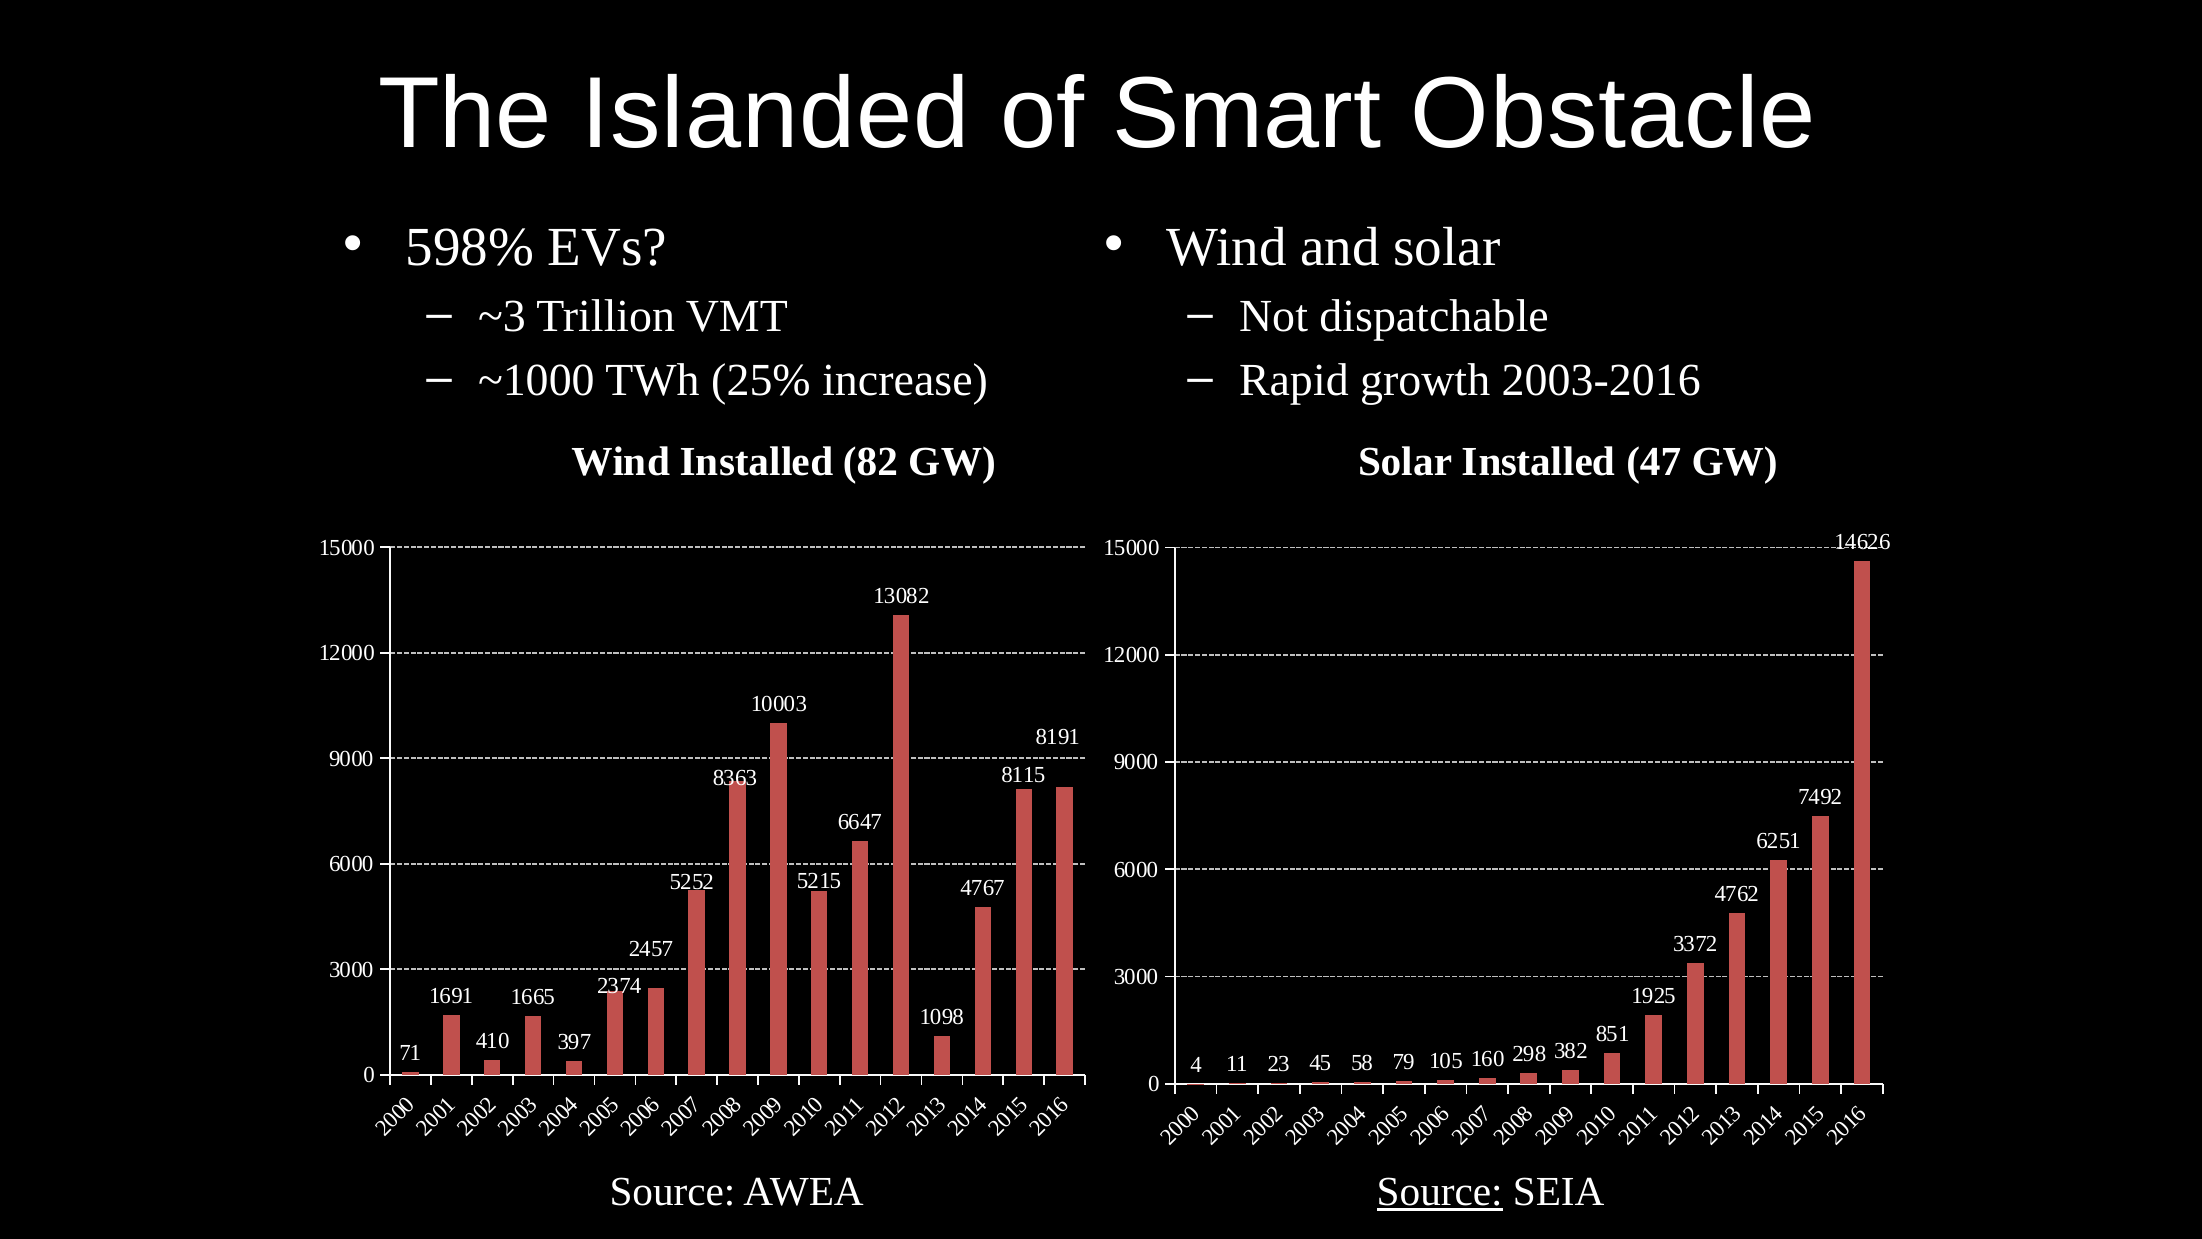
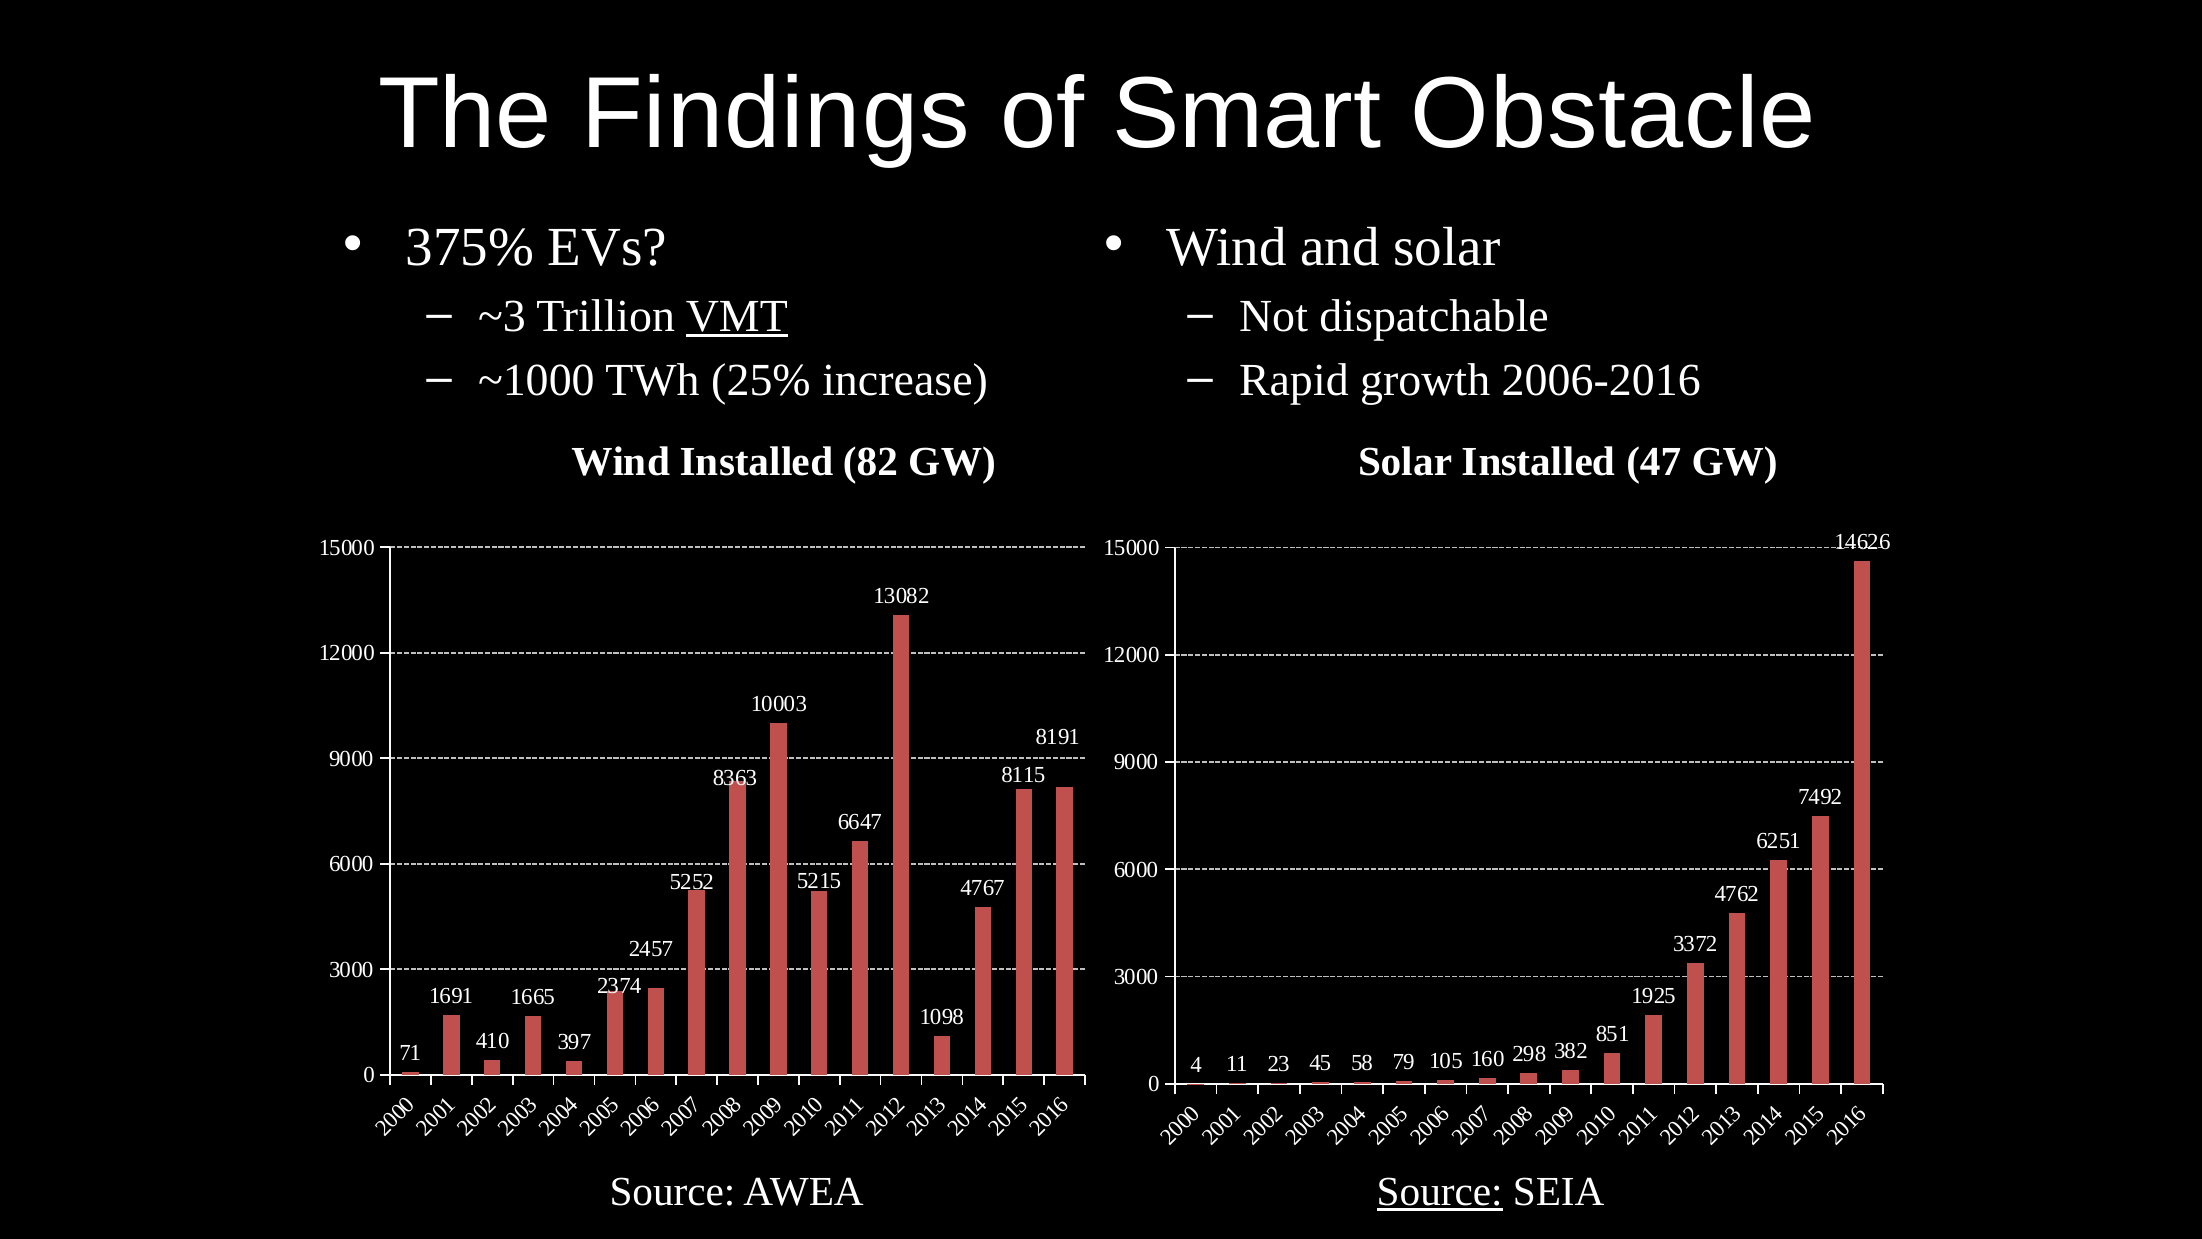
Islanded: Islanded -> Findings (776, 115)
598%: 598% -> 375% (470, 247)
VMT underline: none -> present (737, 316)
2003-2016: 2003-2016 -> 2006-2016 (1601, 380)
